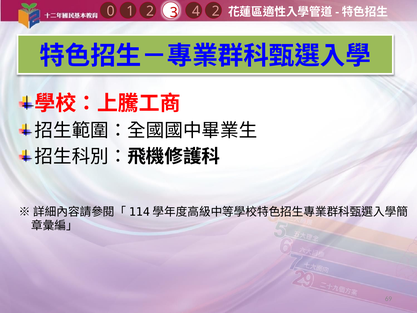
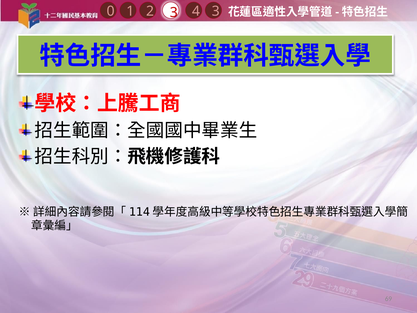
4 2: 2 -> 3 (216, 11)
